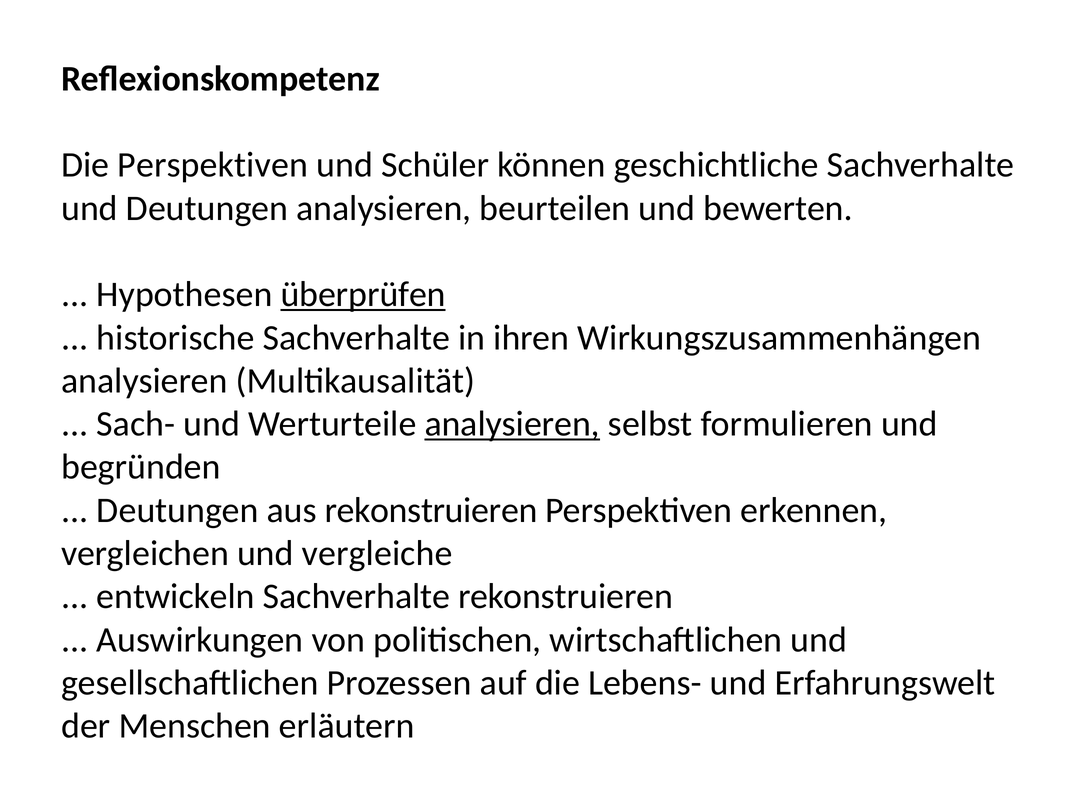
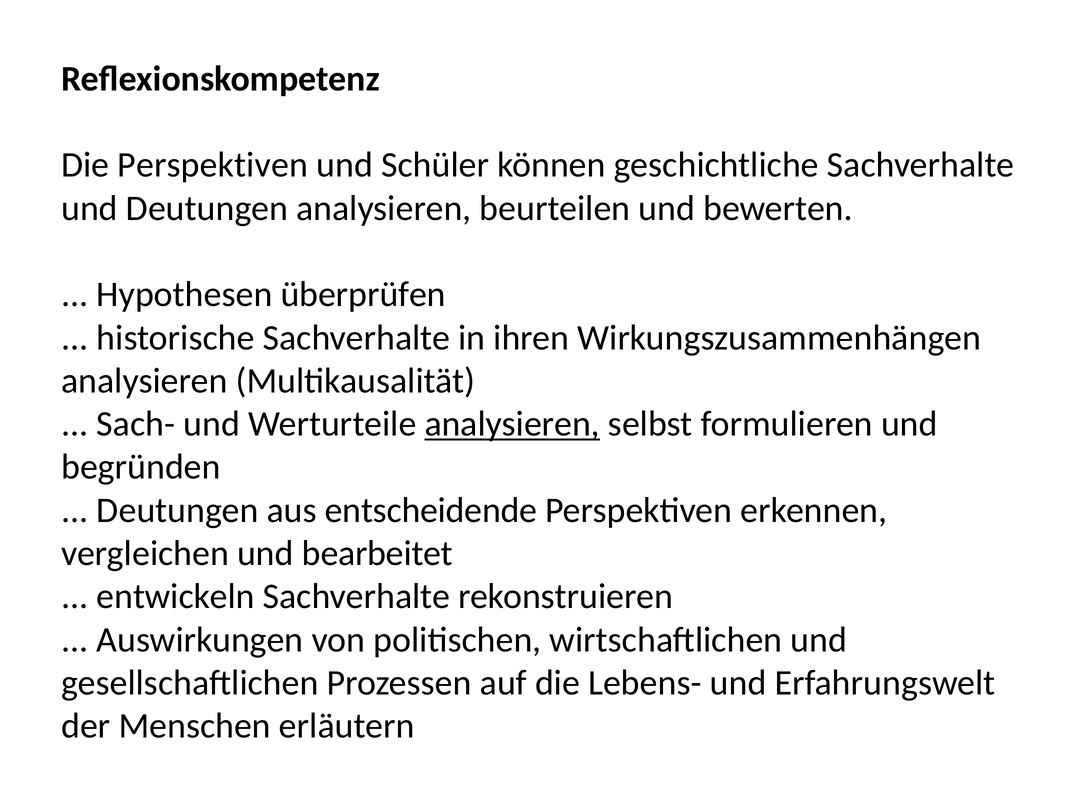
überprüfen underline: present -> none (363, 294)
aus rekonstruieren: rekonstruieren -> entscheidende (431, 510)
vergleiche: vergleiche -> bearbeitet (377, 553)
